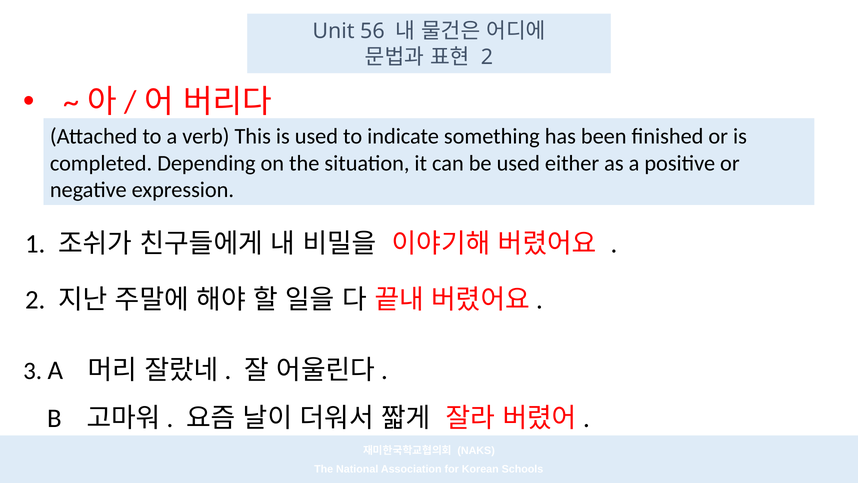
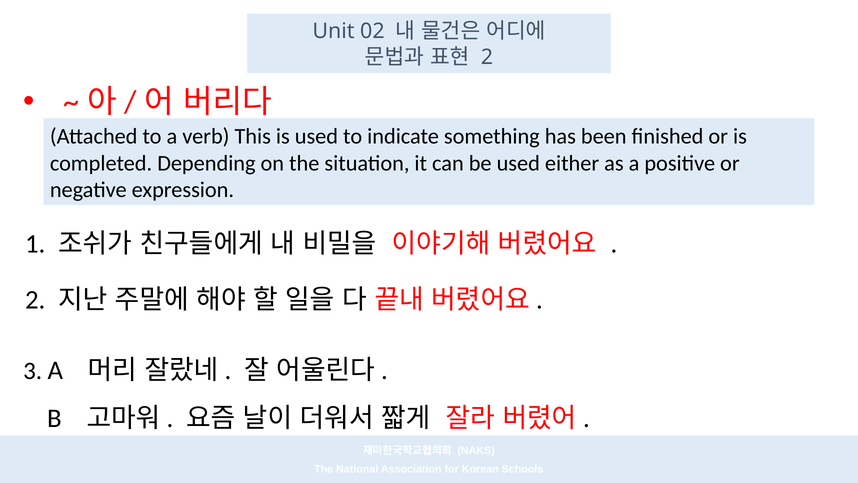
56: 56 -> 02 (372, 31)
